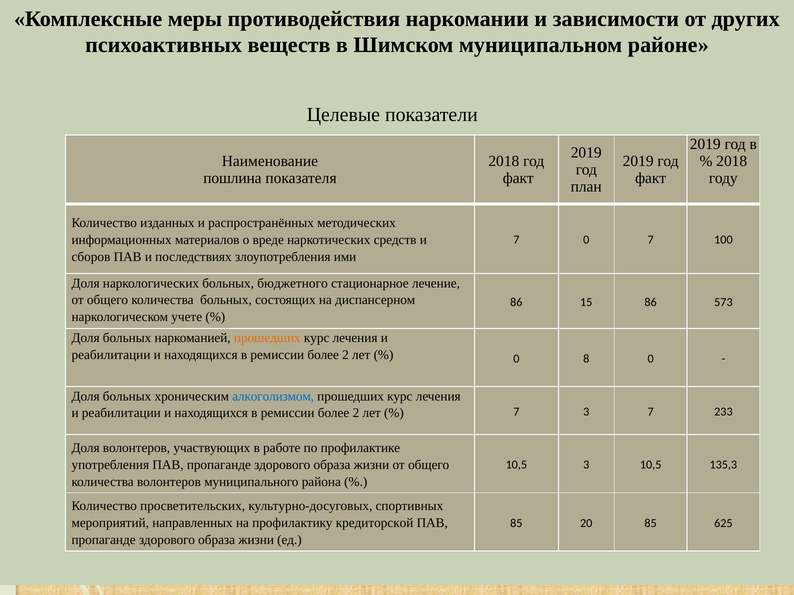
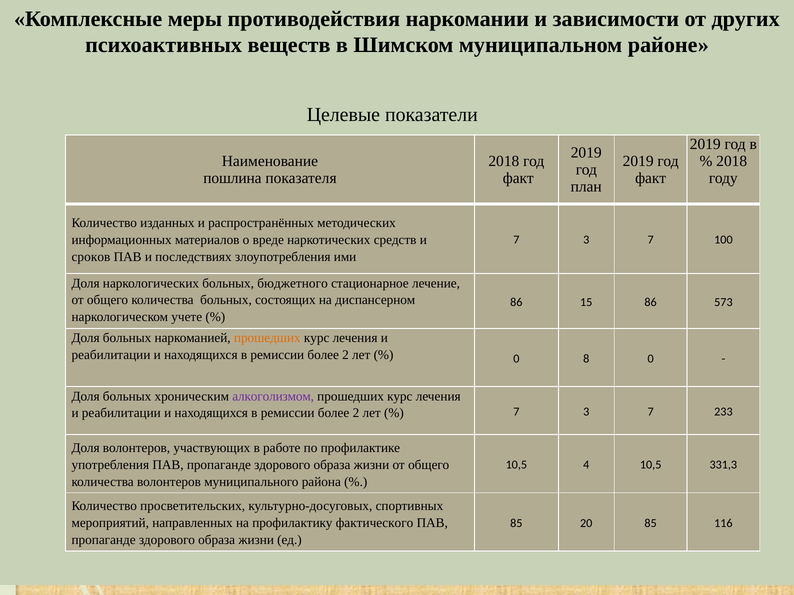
0: 0 -> 3 (586, 240)
сборов: сборов -> сроков (91, 257)
алкоголизмом colour: blue -> purple (273, 396)
10,5 3: 3 -> 4 (586, 465)
135,3: 135,3 -> 331,3 (723, 465)
кредиторской: кредиторской -> фактического (375, 523)
625: 625 -> 116 (723, 524)
